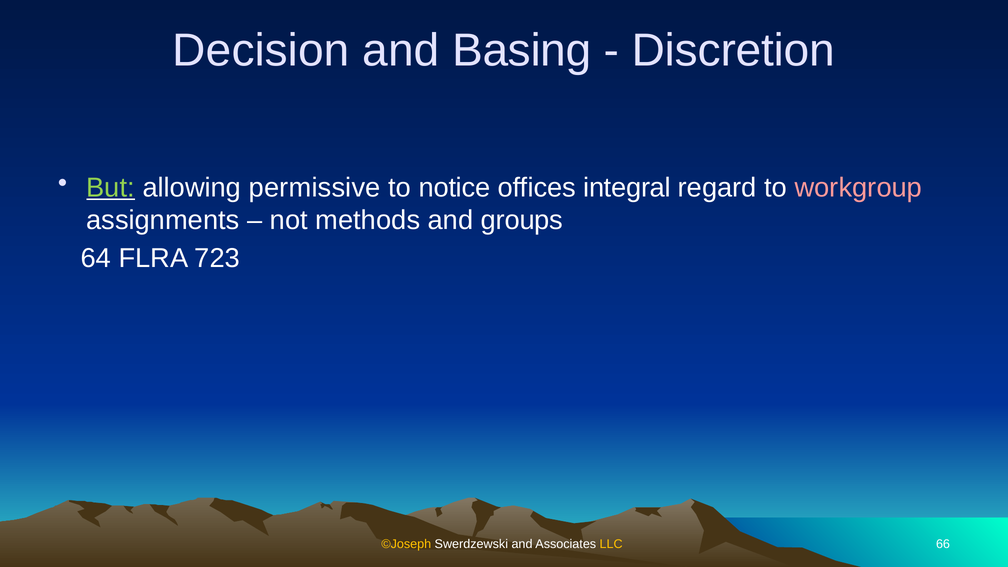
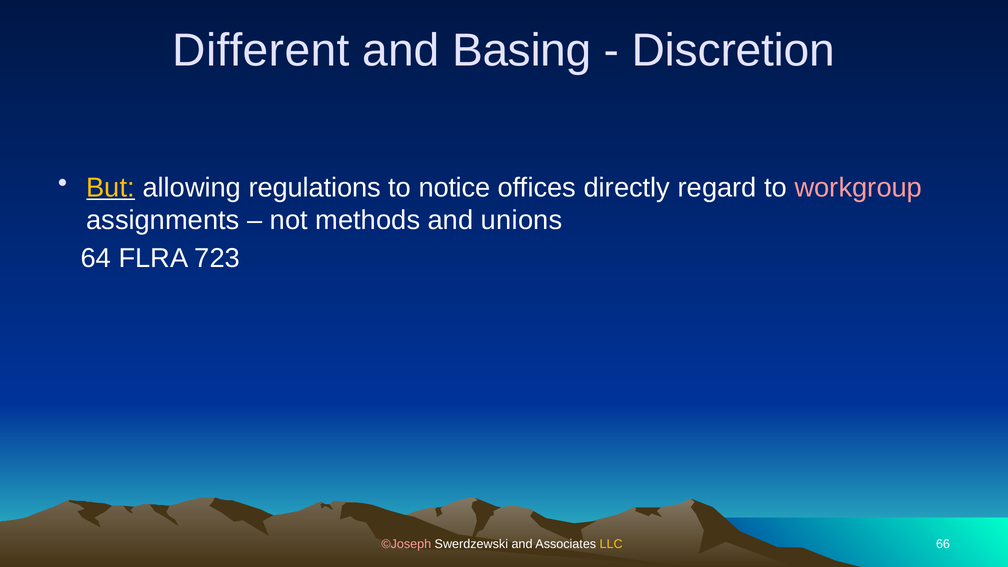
Decision: Decision -> Different (261, 50)
But colour: light green -> yellow (111, 187)
permissive: permissive -> regulations (315, 187)
integral: integral -> directly (627, 187)
groups: groups -> unions (522, 220)
©Joseph colour: yellow -> pink (406, 544)
